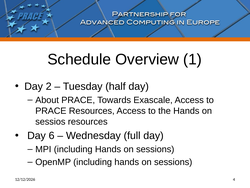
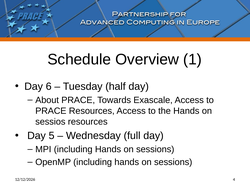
2: 2 -> 6 (49, 86)
6: 6 -> 5 (52, 135)
